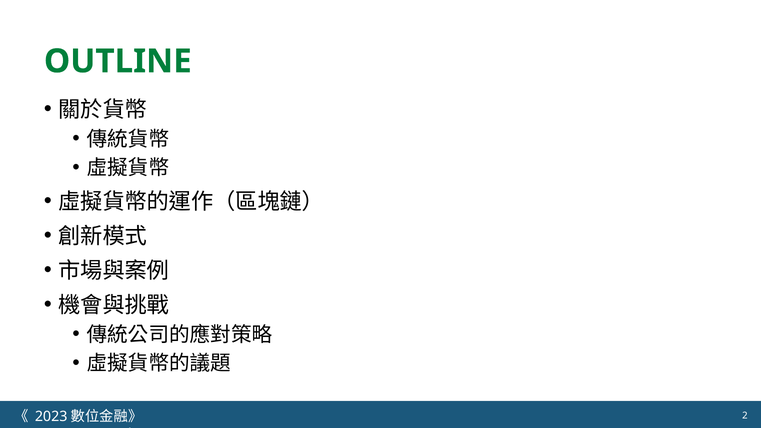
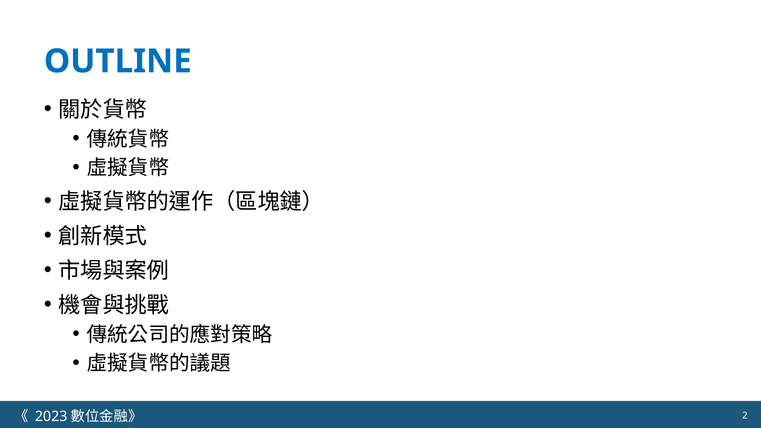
OUTLINE colour: green -> blue (118, 61)
